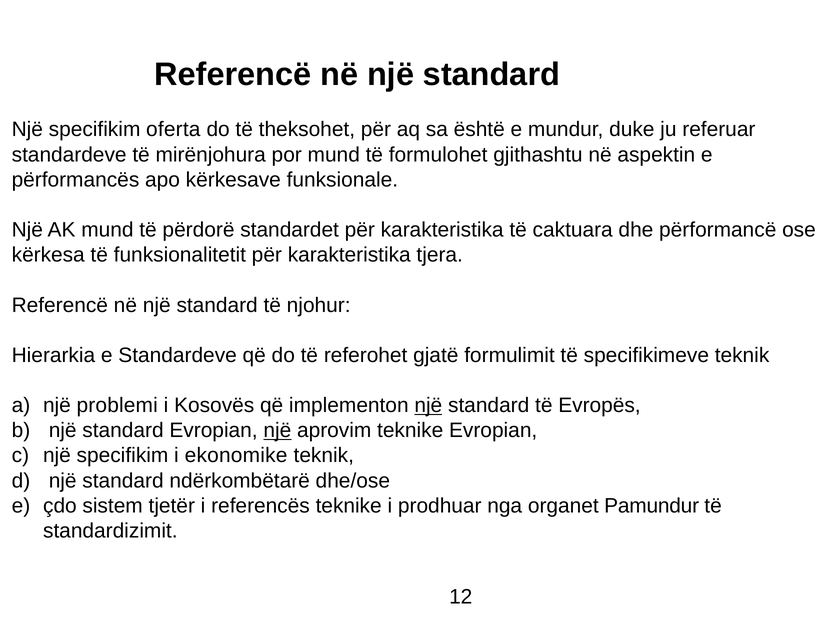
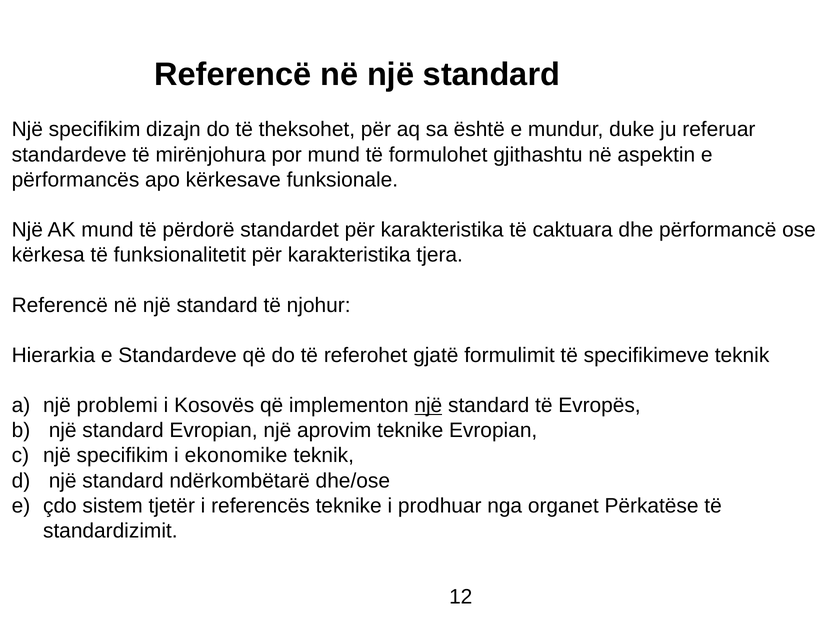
oferta: oferta -> dizajn (173, 130)
një underline: present -> none (277, 431)
Pamundur: Pamundur -> Përkatëse (652, 506)
